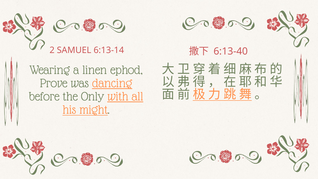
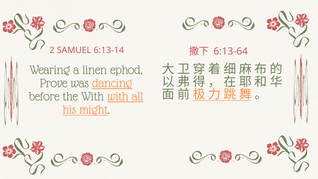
6:13-40: 6:13-40 -> 6:13-64 (231, 51)
the Only: Only -> With (92, 96)
